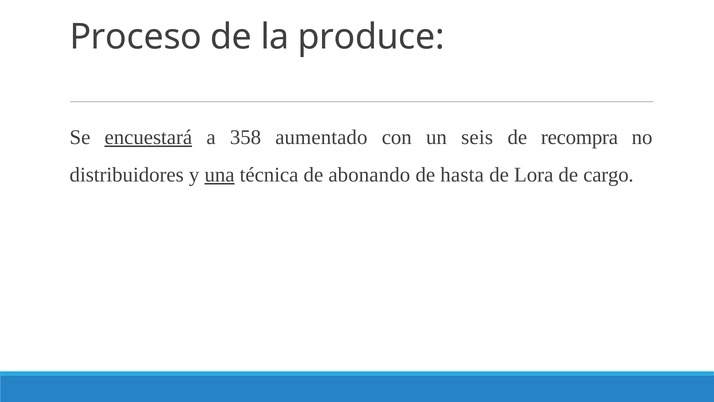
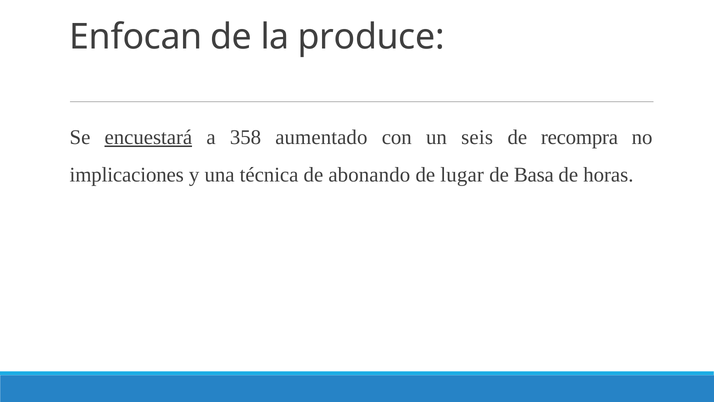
Proceso: Proceso -> Enfocan (136, 37)
distribuidores: distribuidores -> implicaciones (127, 175)
una underline: present -> none (220, 175)
hasta: hasta -> lugar (462, 175)
Lora: Lora -> Basa (534, 175)
cargo: cargo -> horas (608, 175)
